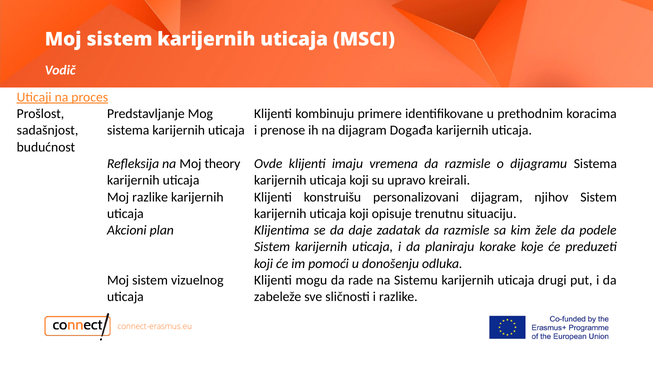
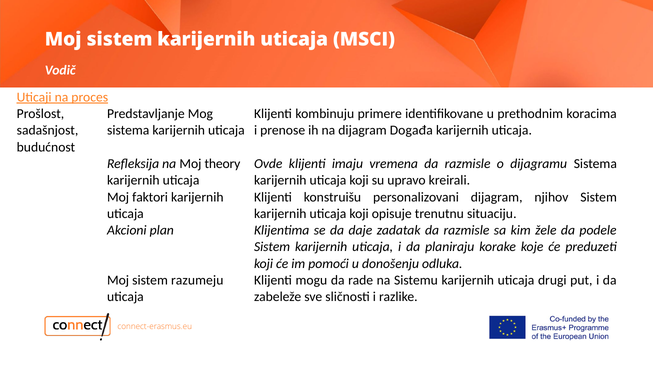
Moj razlike: razlike -> faktori (150, 197)
vizuelnog: vizuelnog -> razumeju (197, 281)
